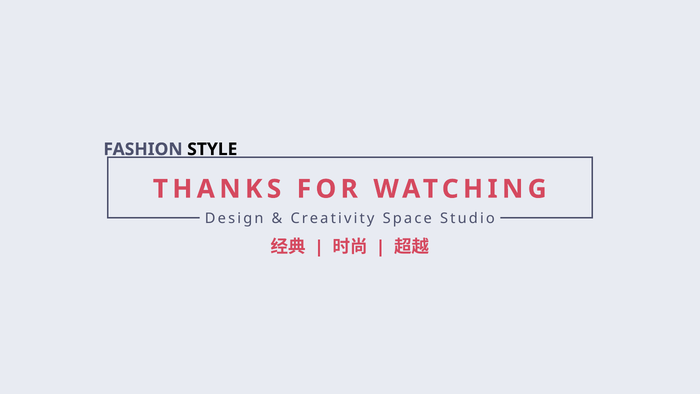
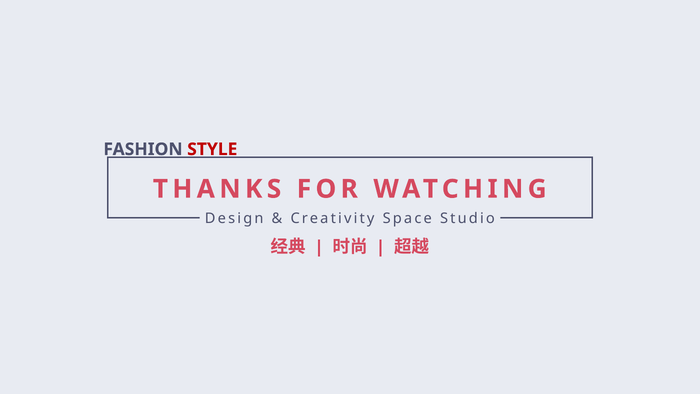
STYLE colour: black -> red (212, 149)
